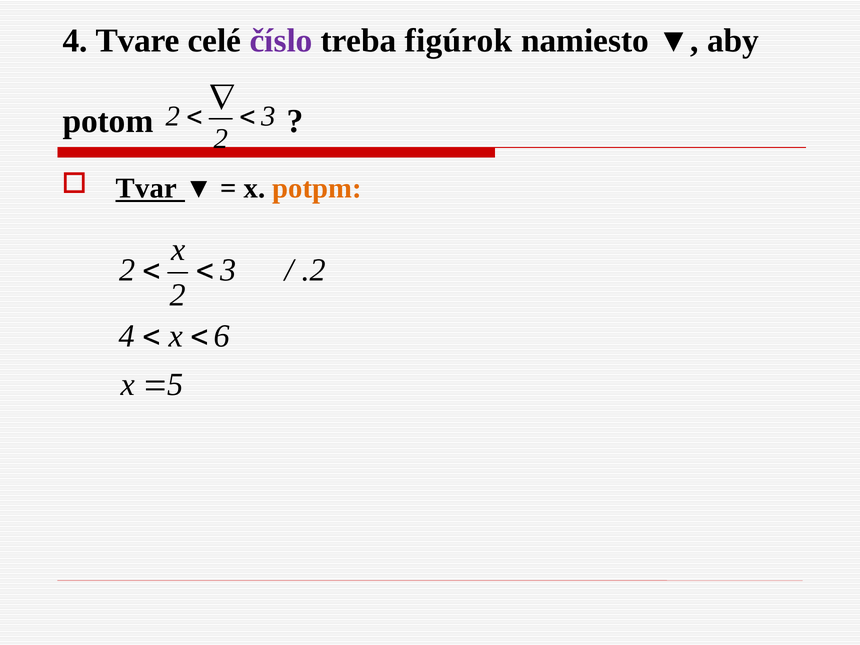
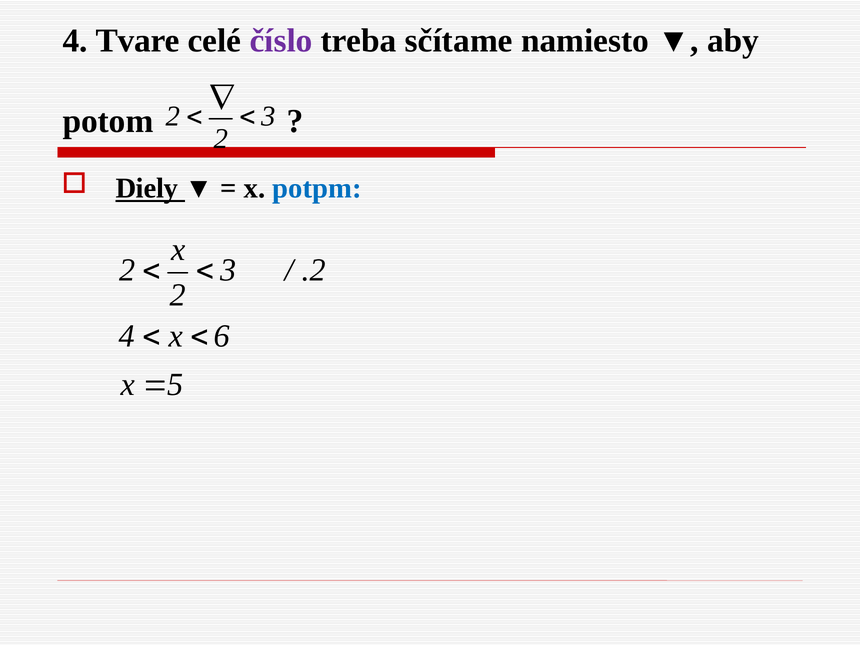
figúrok: figúrok -> sčítame (459, 41)
Tvar: Tvar -> Diely (147, 188)
potpm colour: orange -> blue (317, 188)
